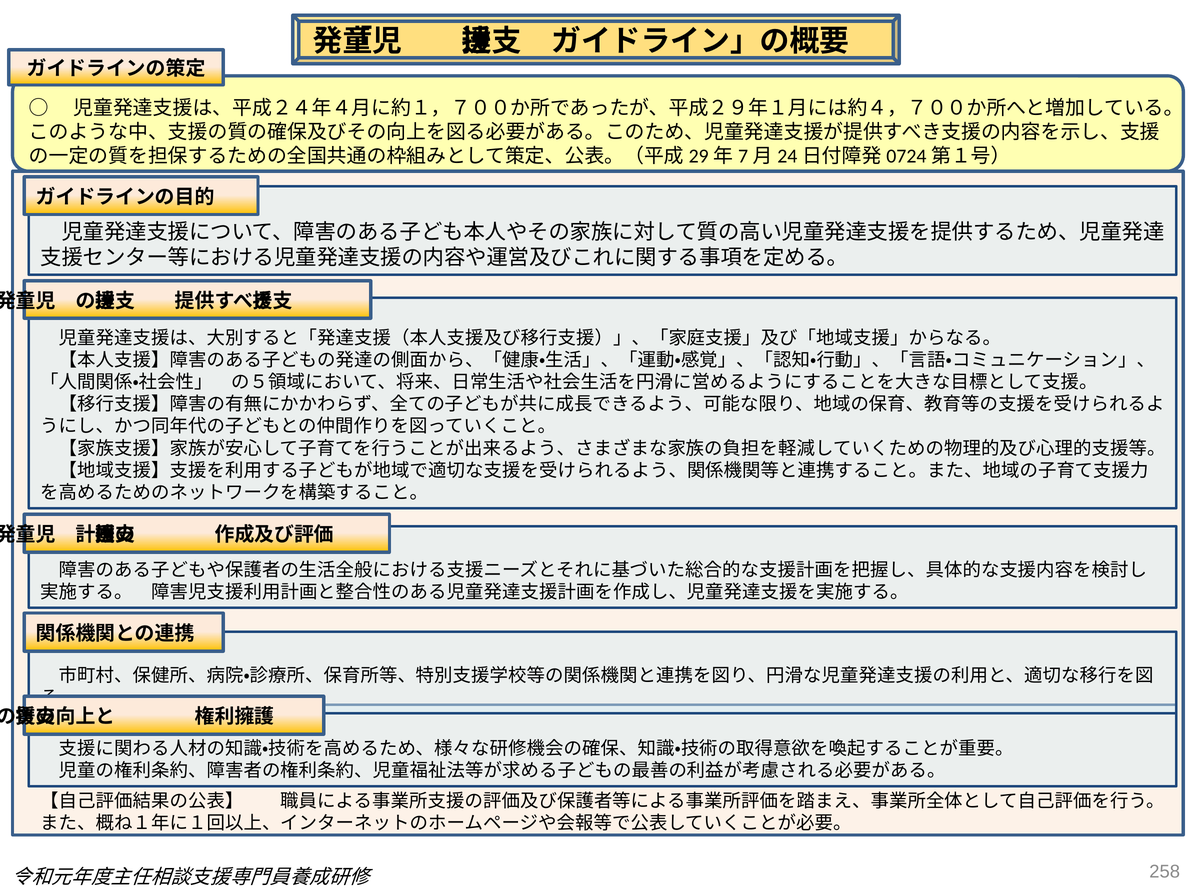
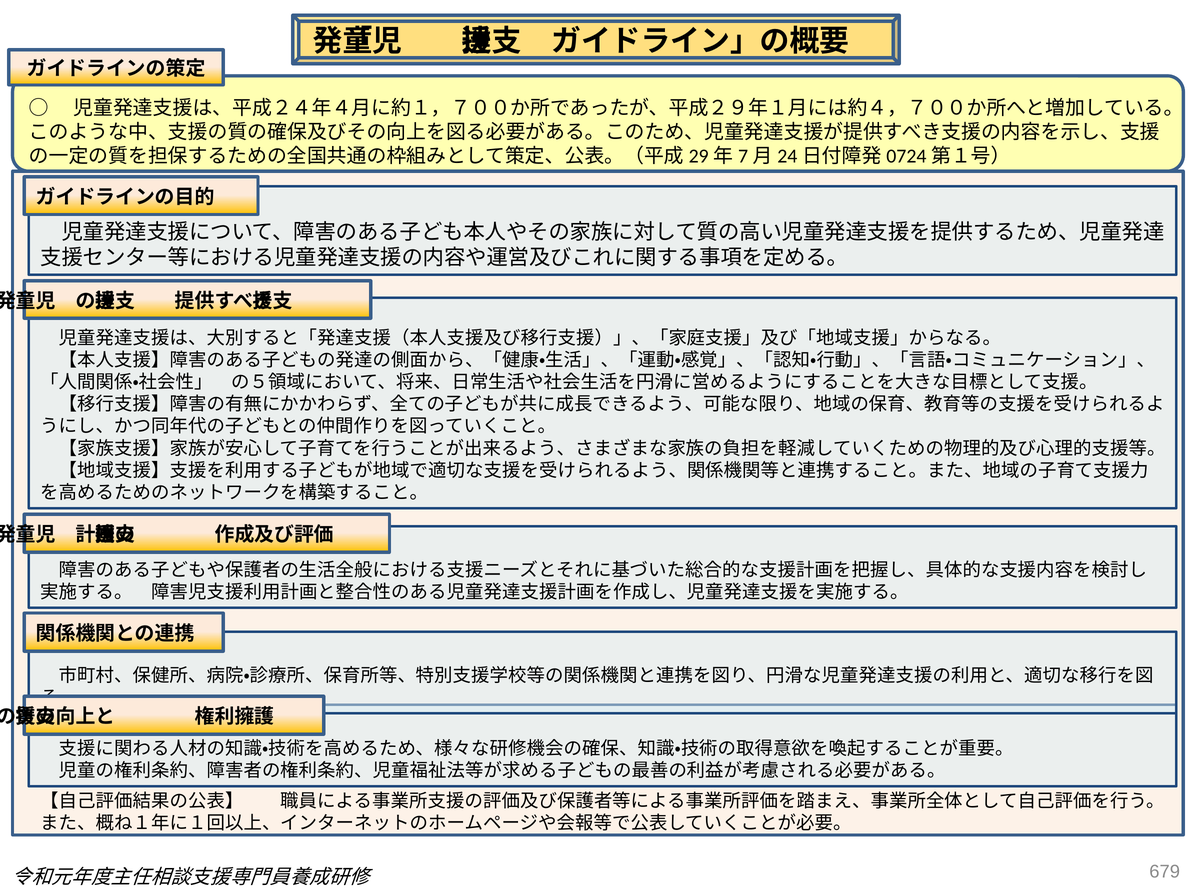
258: 258 -> 679 (1165, 871)
